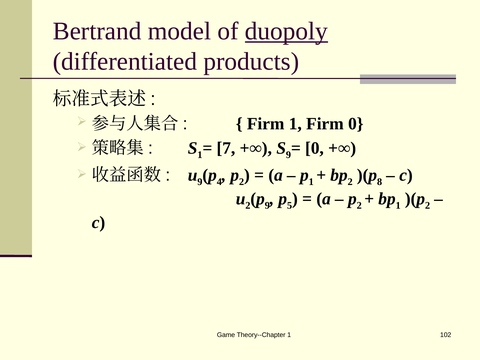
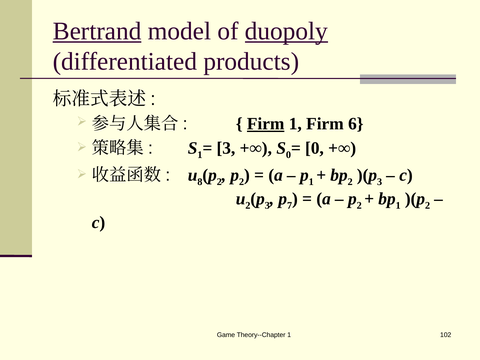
Bertrand underline: none -> present (97, 31)
Firm underline: none -> present (266, 124)
Firm 0: 0 -> 6 (356, 124)
7: 7 -> 3 (226, 148)
9: 9 -> 0 (288, 155)
9: 9 -> 8 (200, 182)
4: 4 -> 2 (219, 182)
8: 8 -> 3 (380, 182)
9: 9 -> 3 (267, 206)
5: 5 -> 7 (290, 206)
